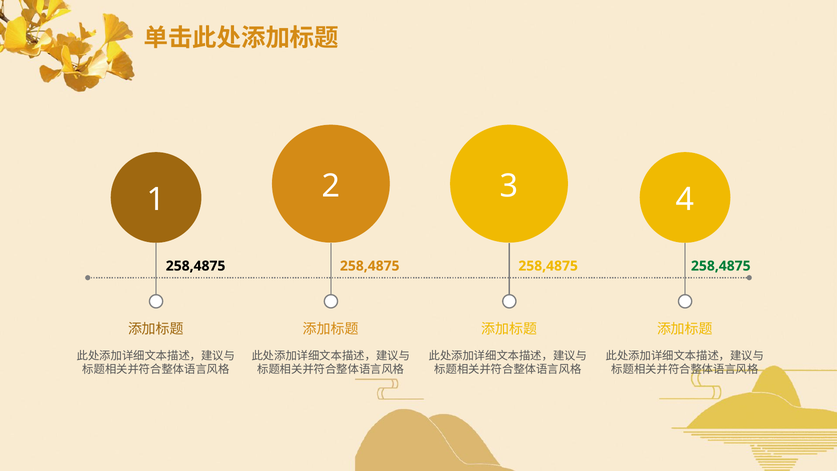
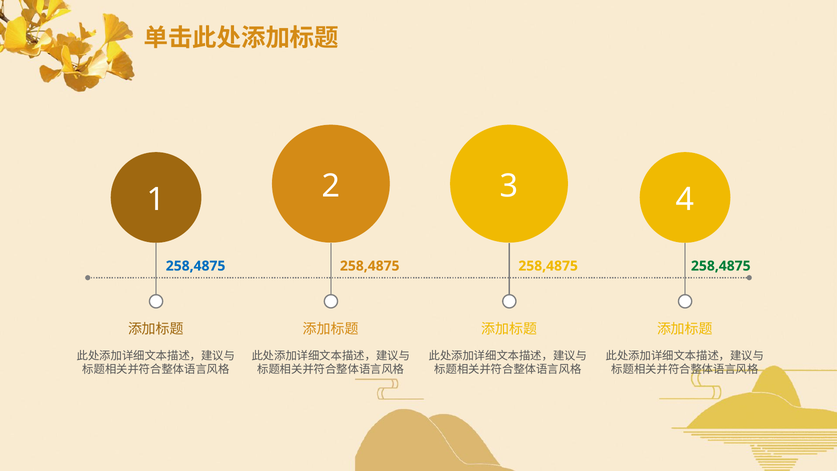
258,4875 colour: black -> blue (196, 266)
